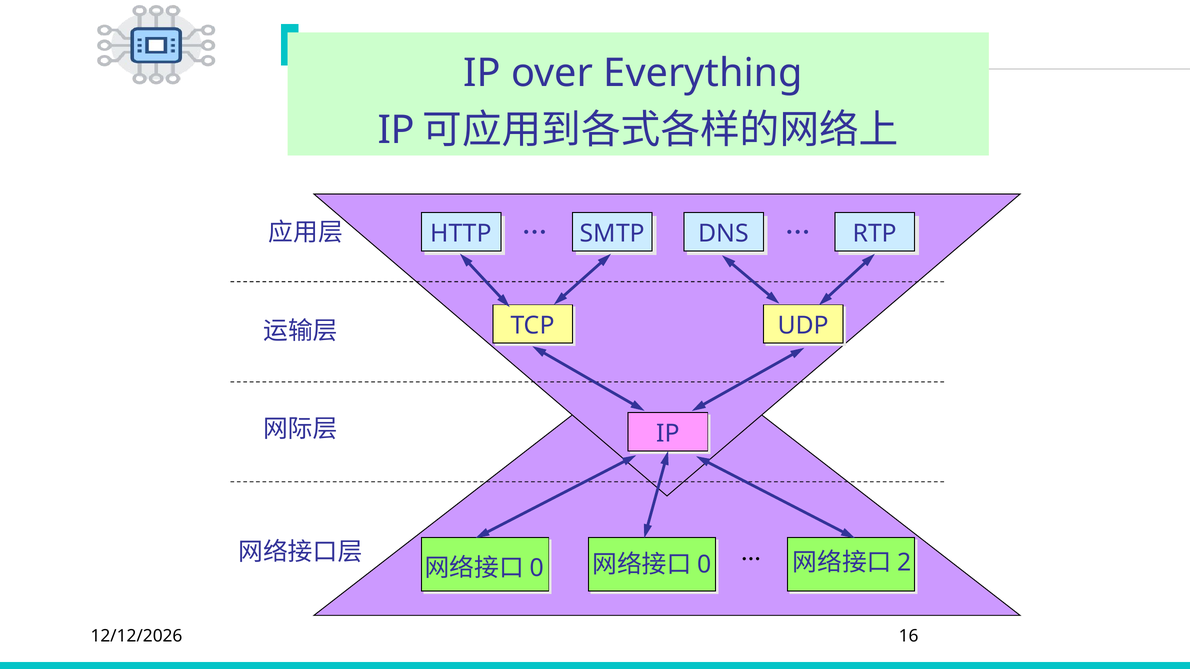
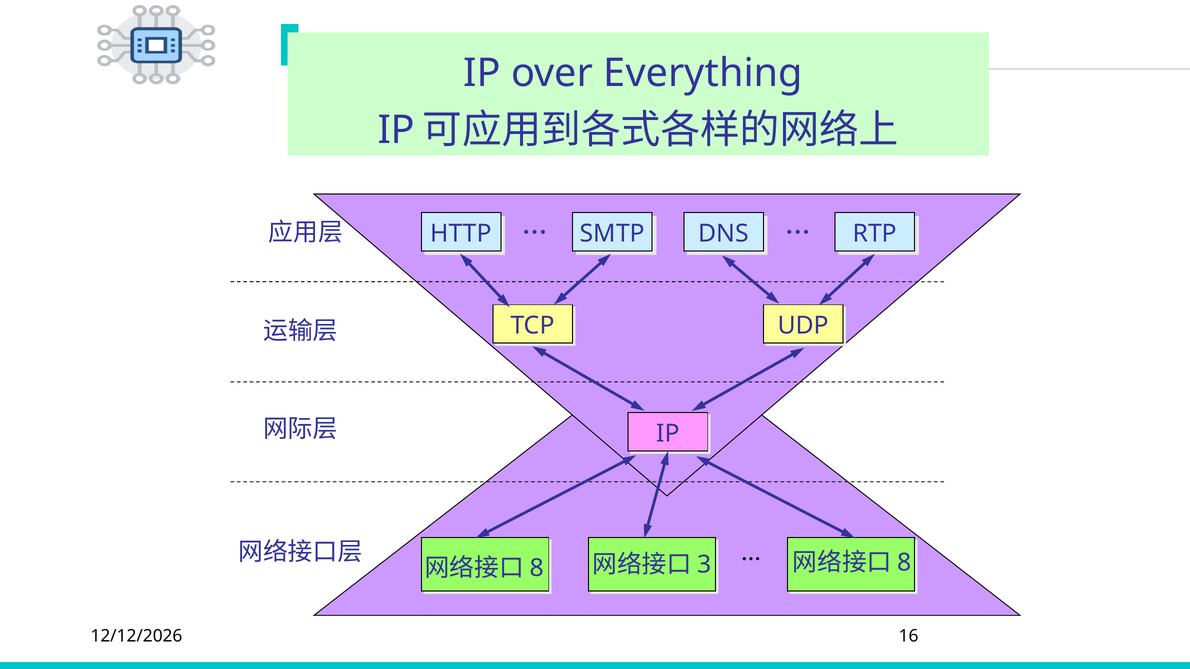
0: 0 -> 8 (537, 568)
0: 0 -> 3 (704, 565)
2: 2 -> 8 (904, 563)
